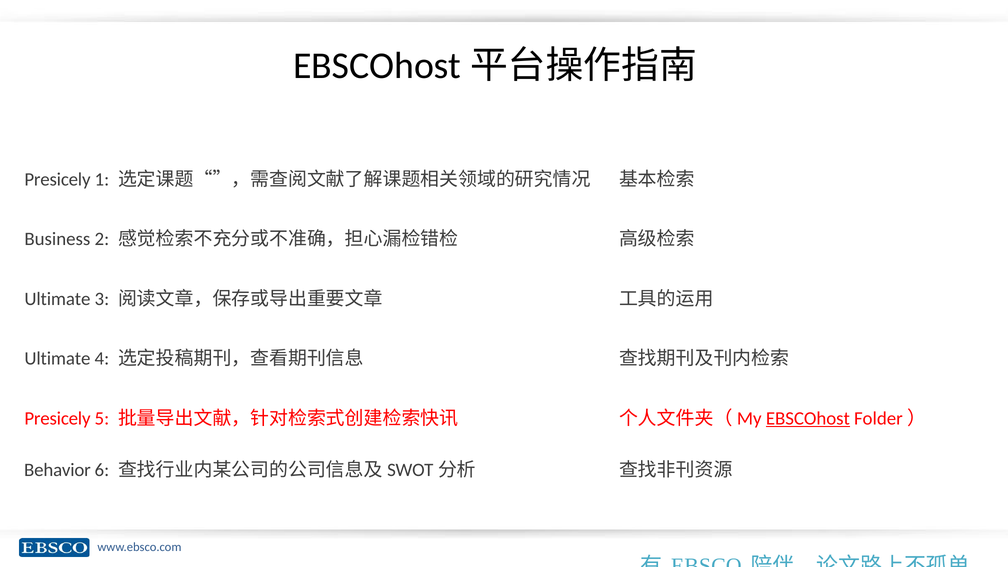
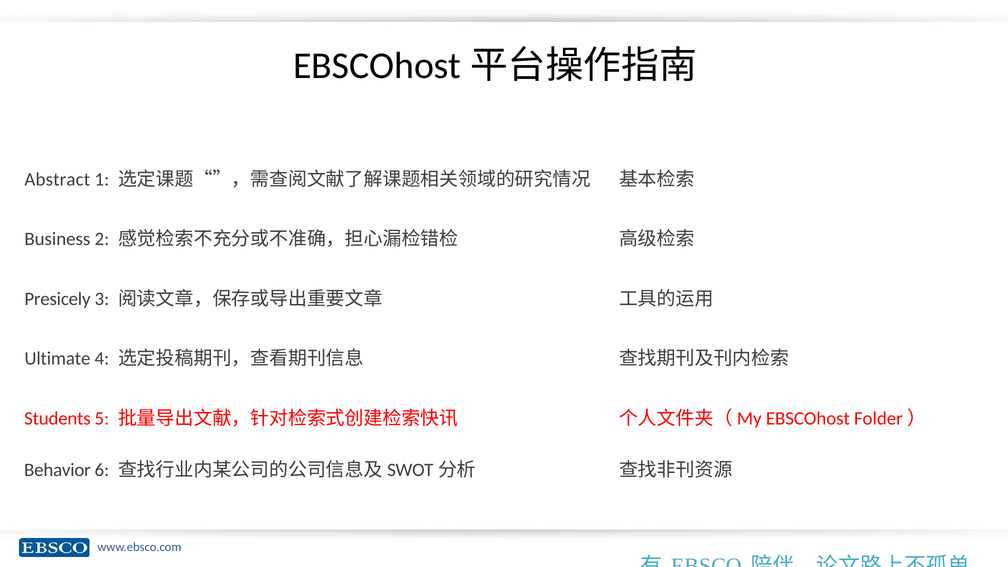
Presicely: Presicely -> Abstract (57, 179)
Ultimate: Ultimate -> Presicely (57, 299)
Presicely: Presicely -> Students (57, 419)
EBSCOhost underline: present -> none (808, 419)
